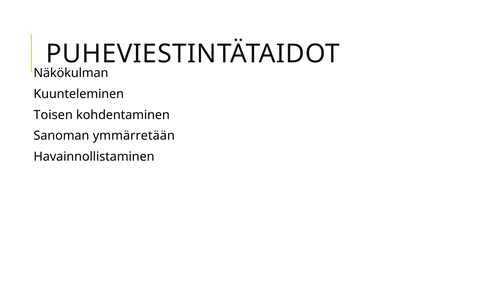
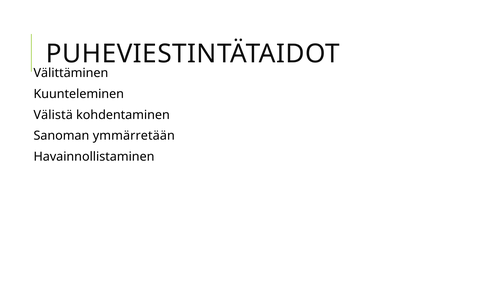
Näkökulman: Näkökulman -> Välittäminen (71, 73)
Toisen: Toisen -> Välistä (53, 115)
